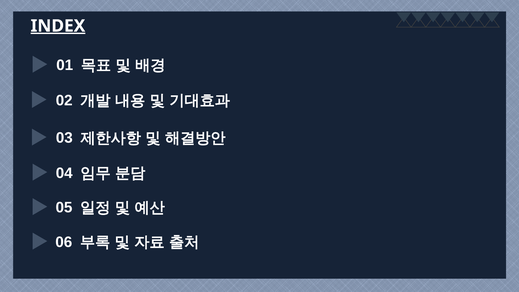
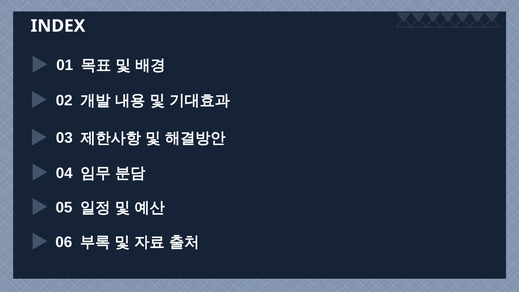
INDEX underline: present -> none (58, 26)
